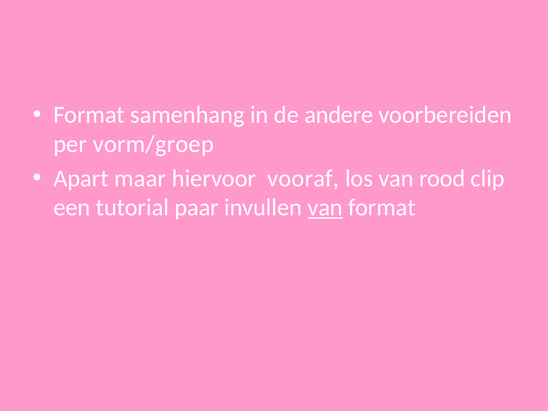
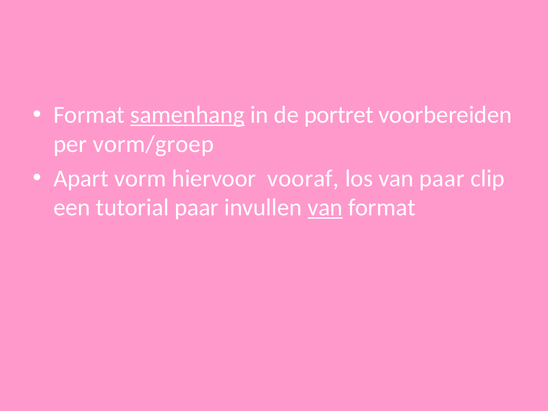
samenhang underline: none -> present (187, 115)
andere: andere -> portret (339, 115)
maar: maar -> vorm (140, 178)
van rood: rood -> paar (442, 178)
